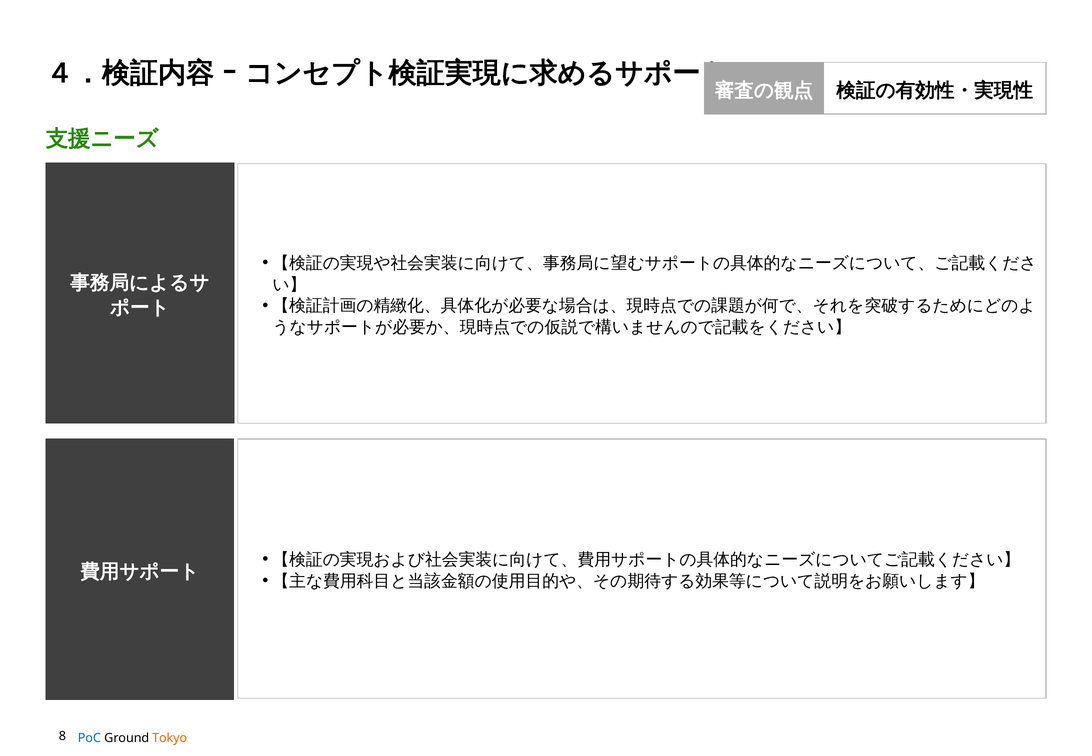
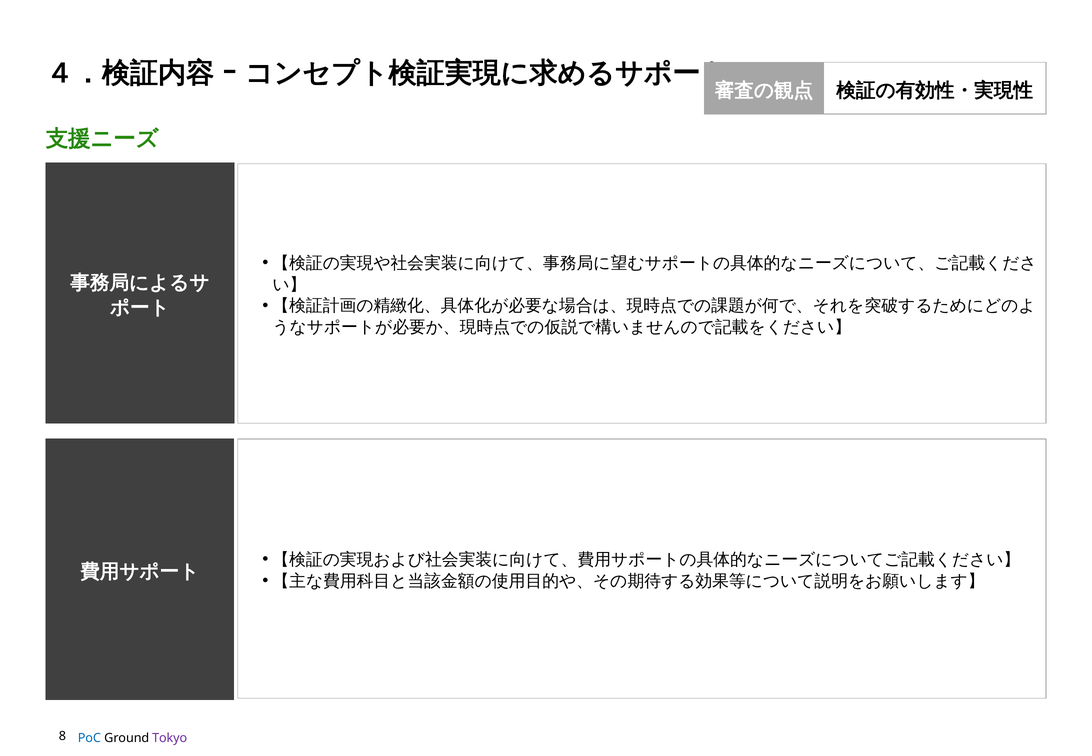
Tokyo colour: orange -> purple (170, 738)
